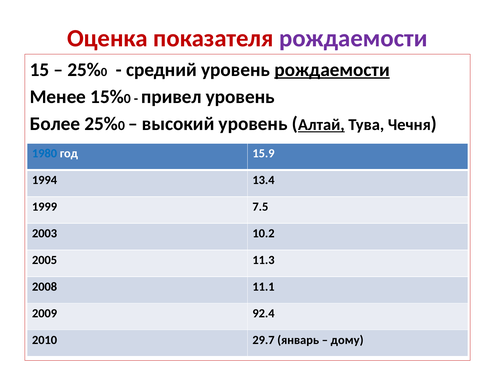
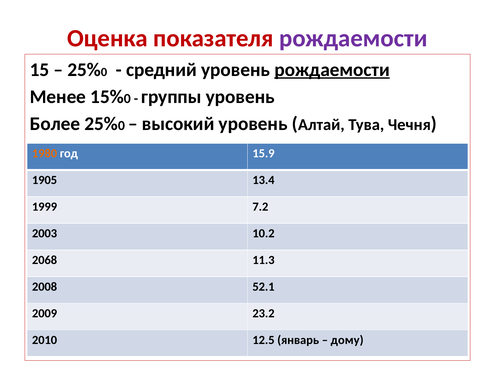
привел: привел -> группы (171, 96)
Алтай underline: present -> none (321, 124)
1980 colour: blue -> orange (45, 153)
1994: 1994 -> 1905 (45, 180)
7.5: 7.5 -> 7.2 (260, 206)
2005: 2005 -> 2068 (45, 260)
11.1: 11.1 -> 52.1 (263, 286)
92.4: 92.4 -> 23.2 (263, 313)
29.7: 29.7 -> 12.5 (263, 339)
